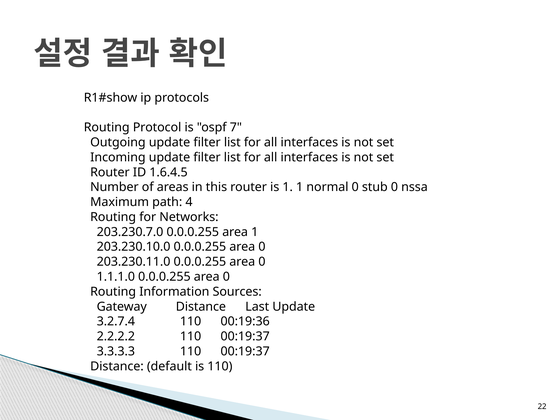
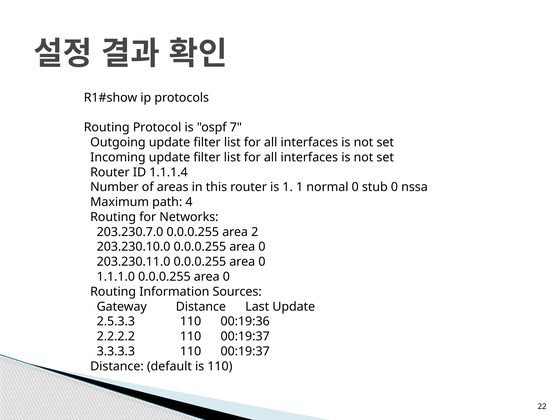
1.6.4.5: 1.6.4.5 -> 1.1.1.4 (169, 172)
area 1: 1 -> 2 (255, 232)
3.2.7.4: 3.2.7.4 -> 2.5.3.3 (116, 321)
